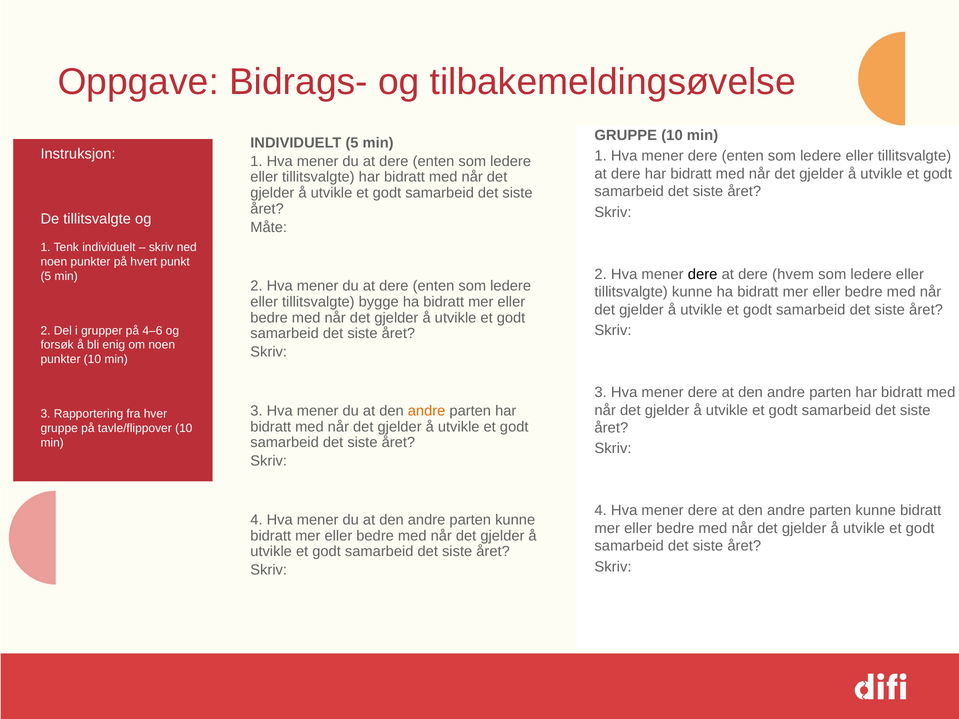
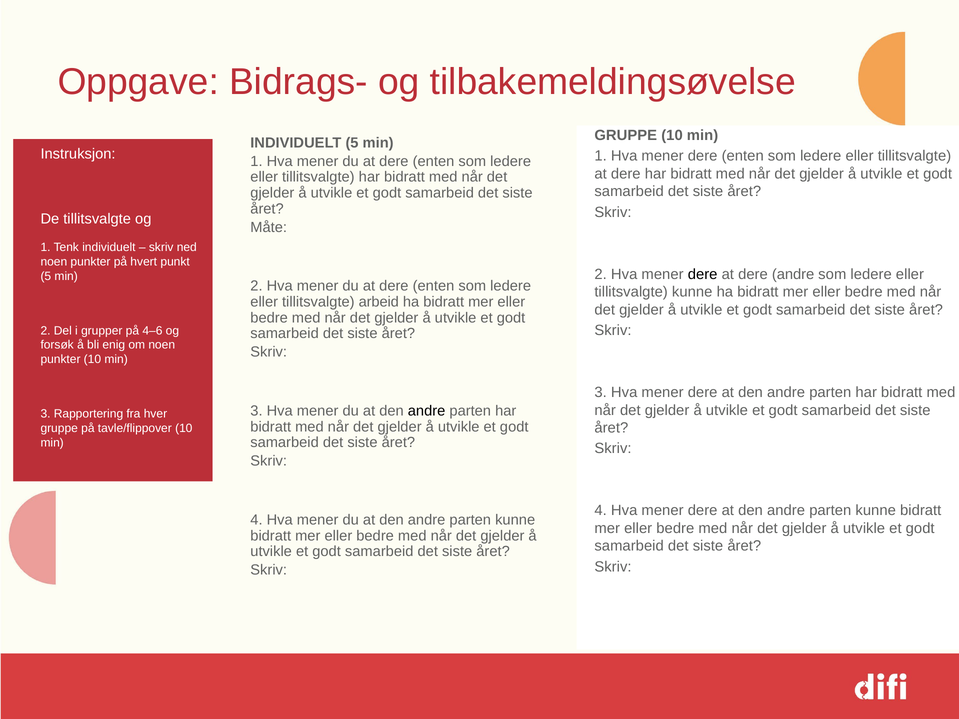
dere hvem: hvem -> andre (793, 274)
bygge: bygge -> arbeid (379, 302)
andre colour: orange -> black (427, 411)
